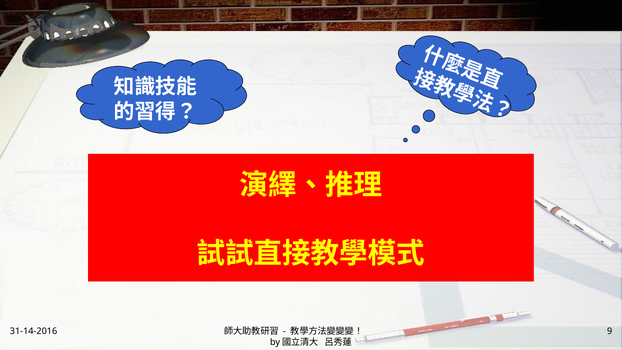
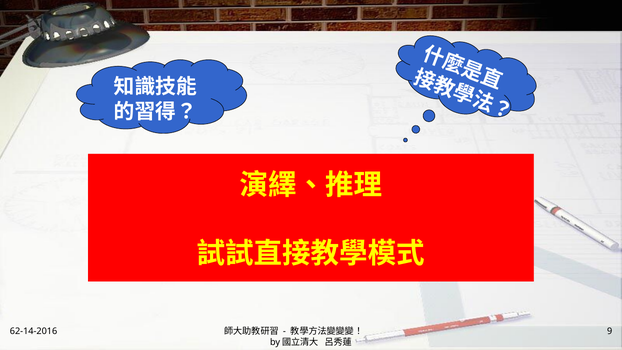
31-14-2016: 31-14-2016 -> 62-14-2016 (34, 331)
